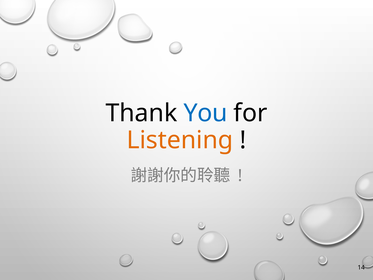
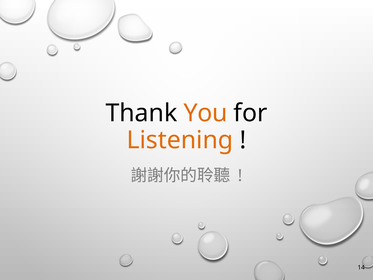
You colour: blue -> orange (206, 113)
